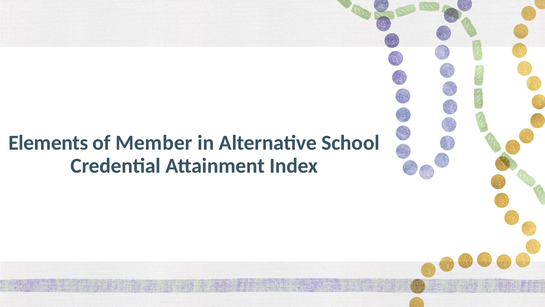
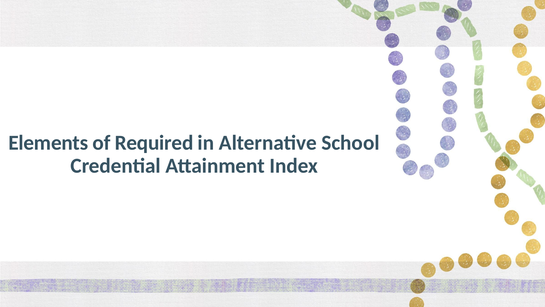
Member: Member -> Required (154, 143)
